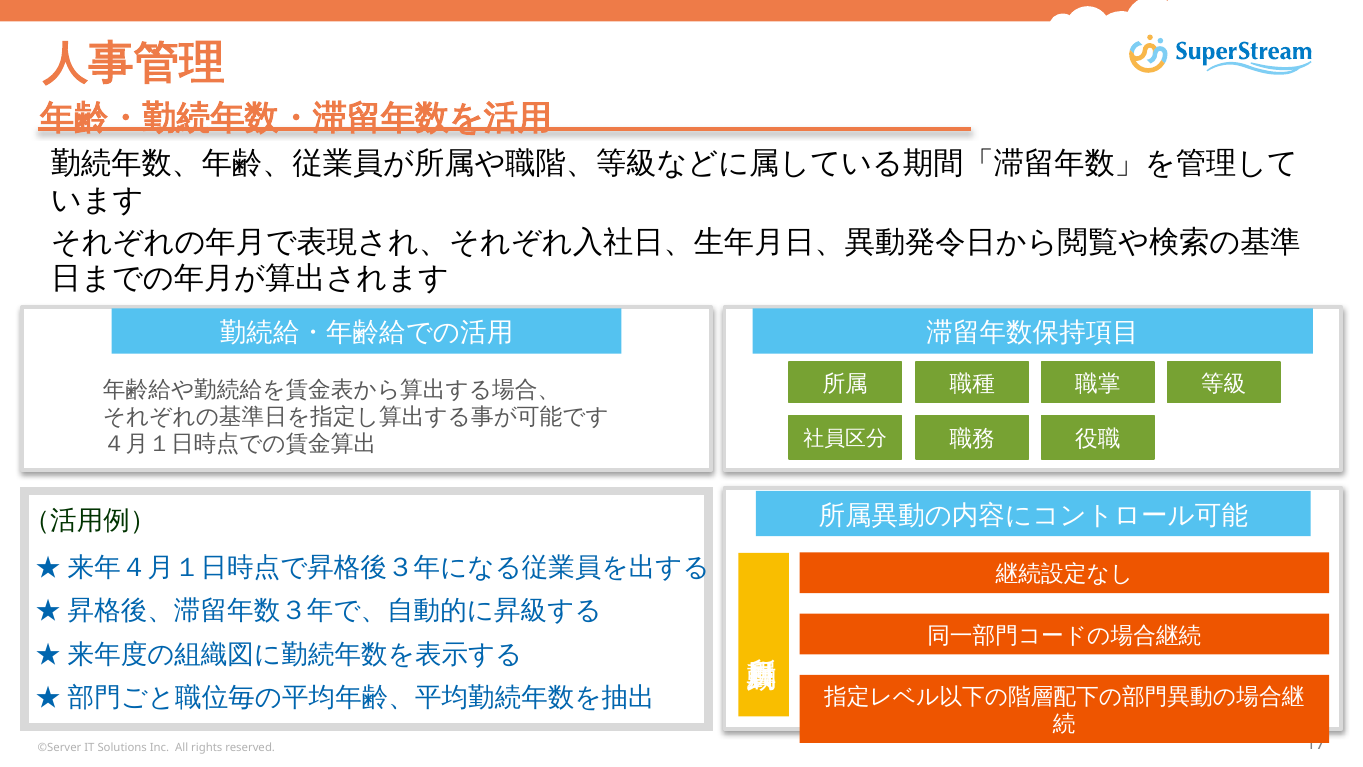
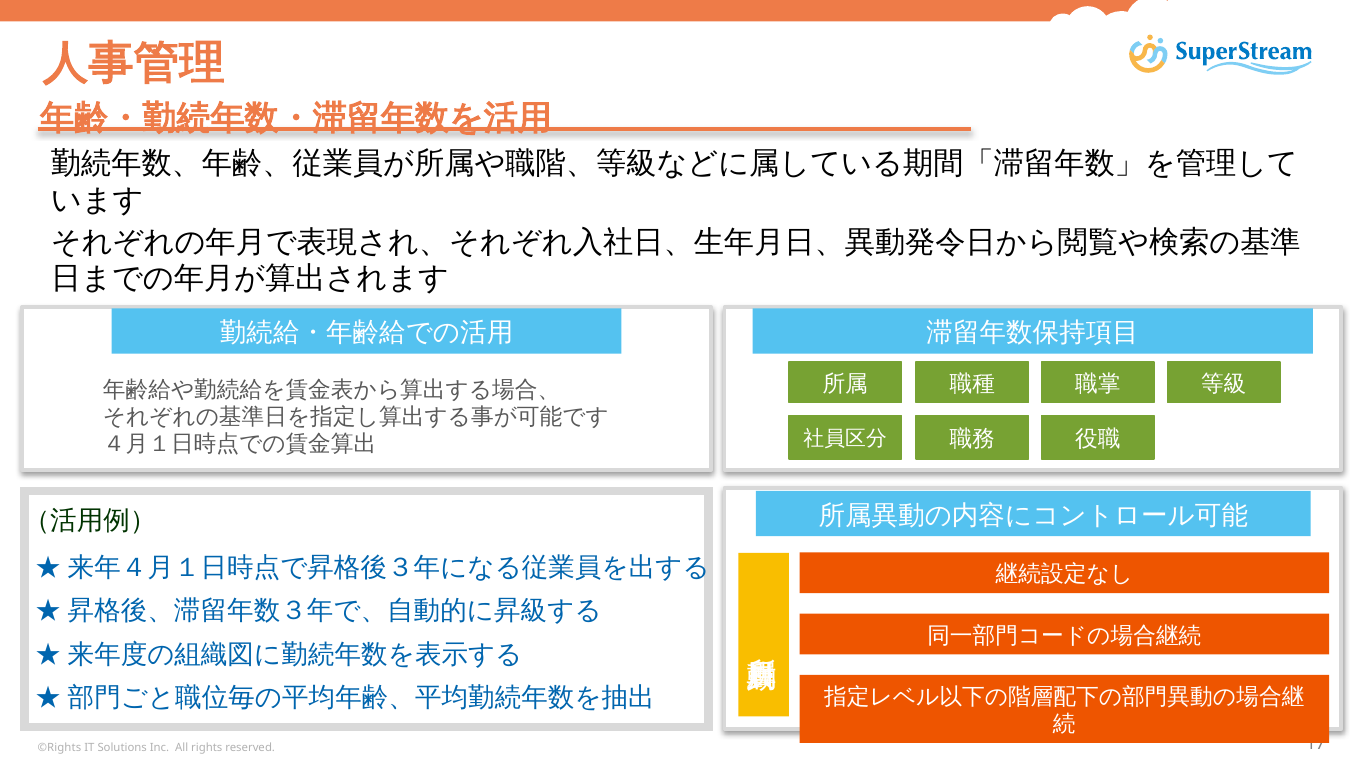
©Server: ©Server -> ©Rights (59, 747)
